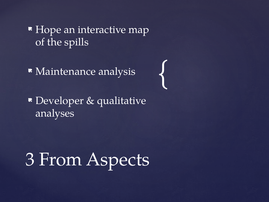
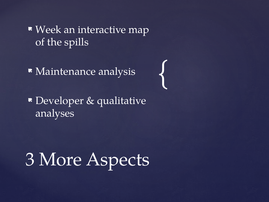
Hope: Hope -> Week (48, 30)
From: From -> More (61, 159)
